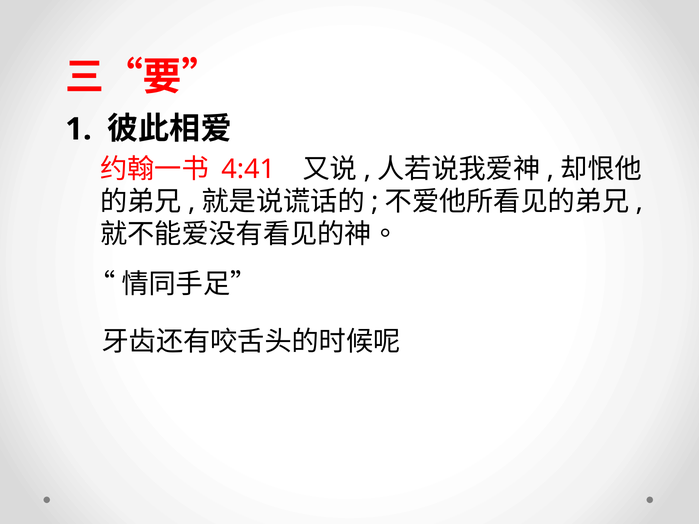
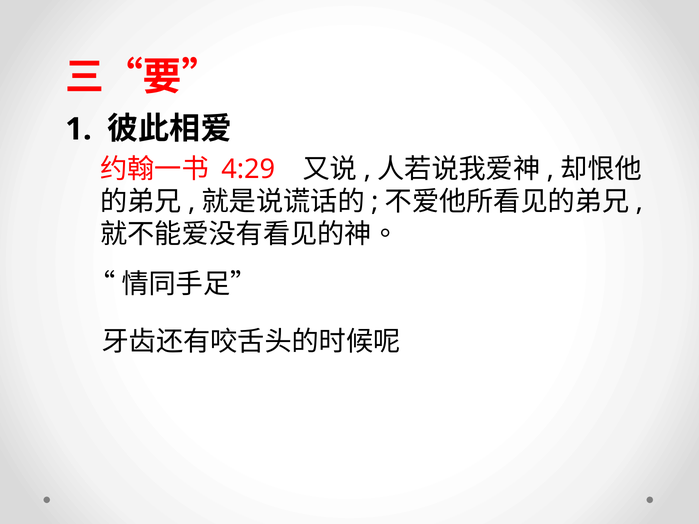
4:41: 4:41 -> 4:29 (248, 169)
